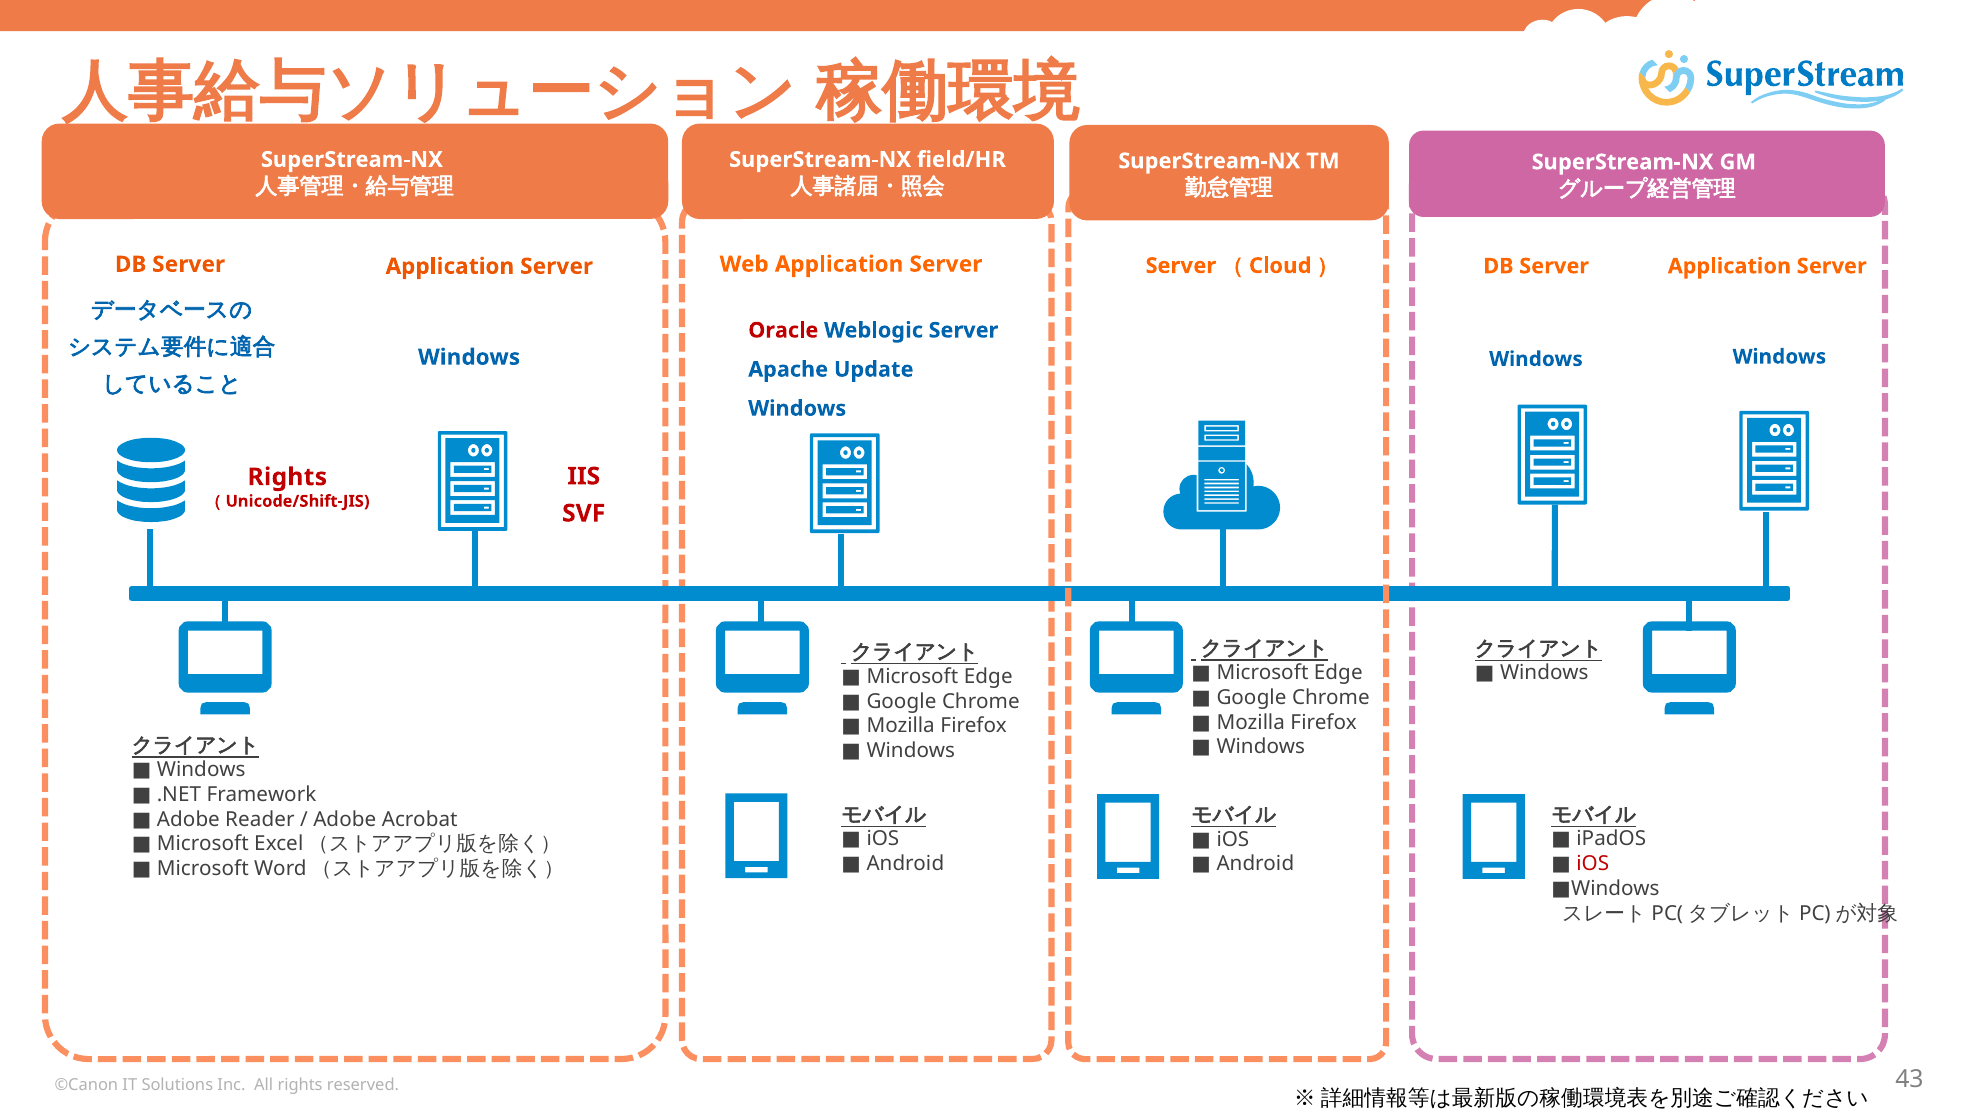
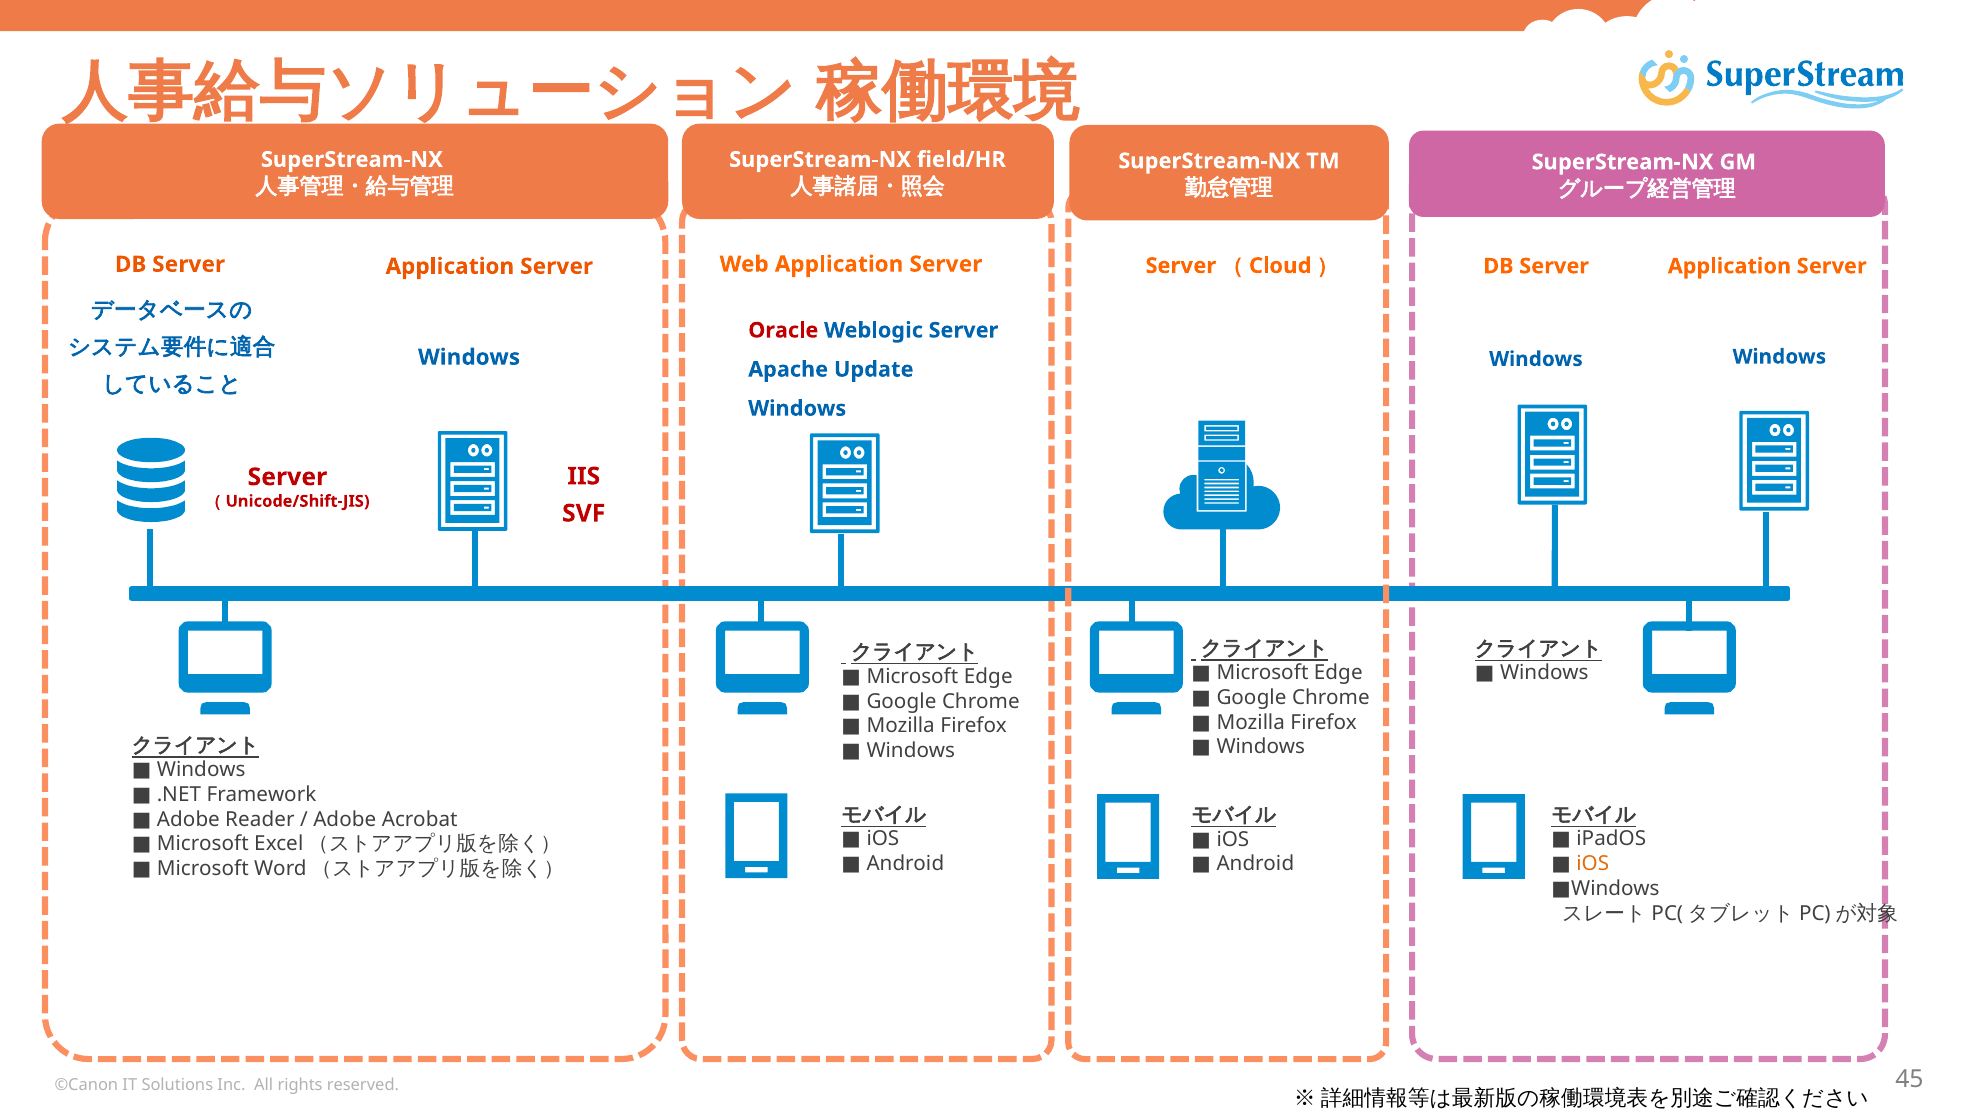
Rights: Rights -> Server (287, 477)
iOS colour: red -> orange (1593, 864)
43: 43 -> 45 (1910, 1079)
